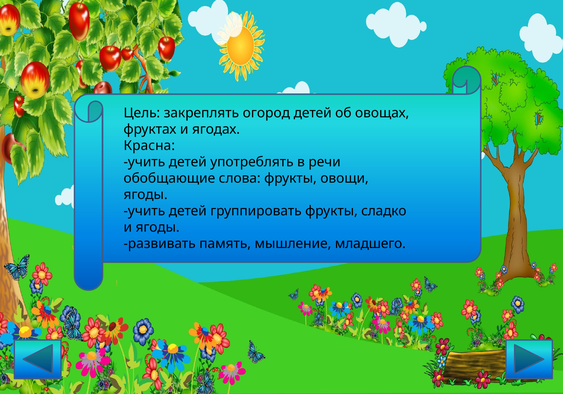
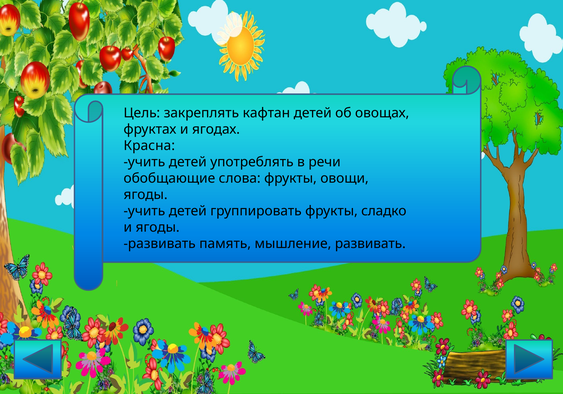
огород: огород -> кафтан (266, 113)
мышление младшего: младшего -> развивать (370, 244)
